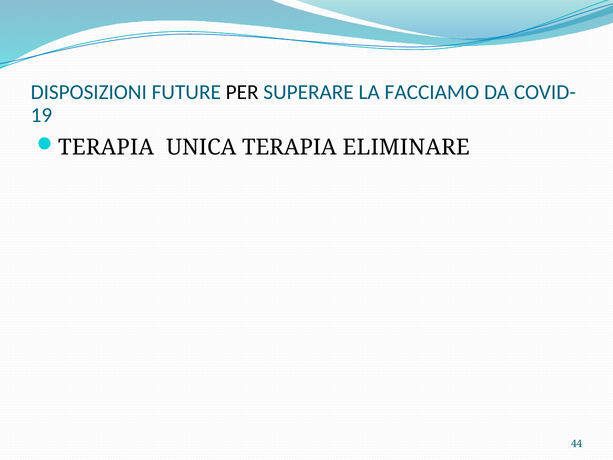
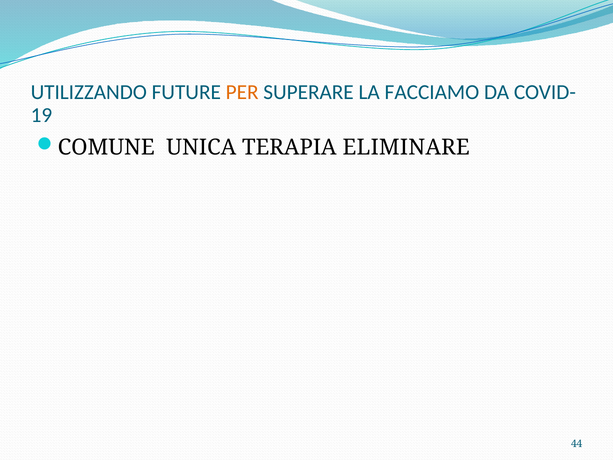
DISPOSIZIONI: DISPOSIZIONI -> UTILIZZANDO (89, 92)
PER colour: black -> orange (242, 92)
TERAPIA: TERAPIA -> COMUNE (106, 148)
